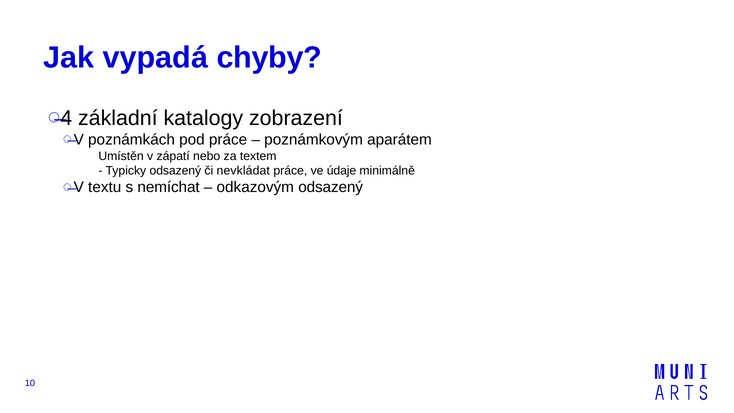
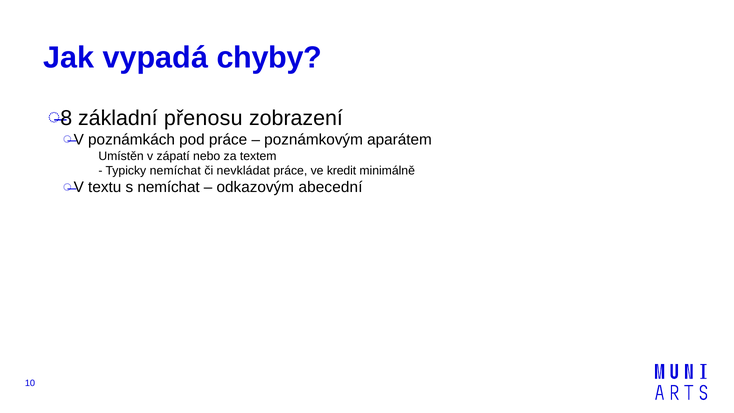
4: 4 -> 8 (66, 118)
katalogy: katalogy -> přenosu (203, 118)
Typicky odsazený: odsazený -> nemíchat (175, 171)
údaje: údaje -> kredit (342, 171)
odkazovým odsazený: odsazený -> abecední (331, 187)
